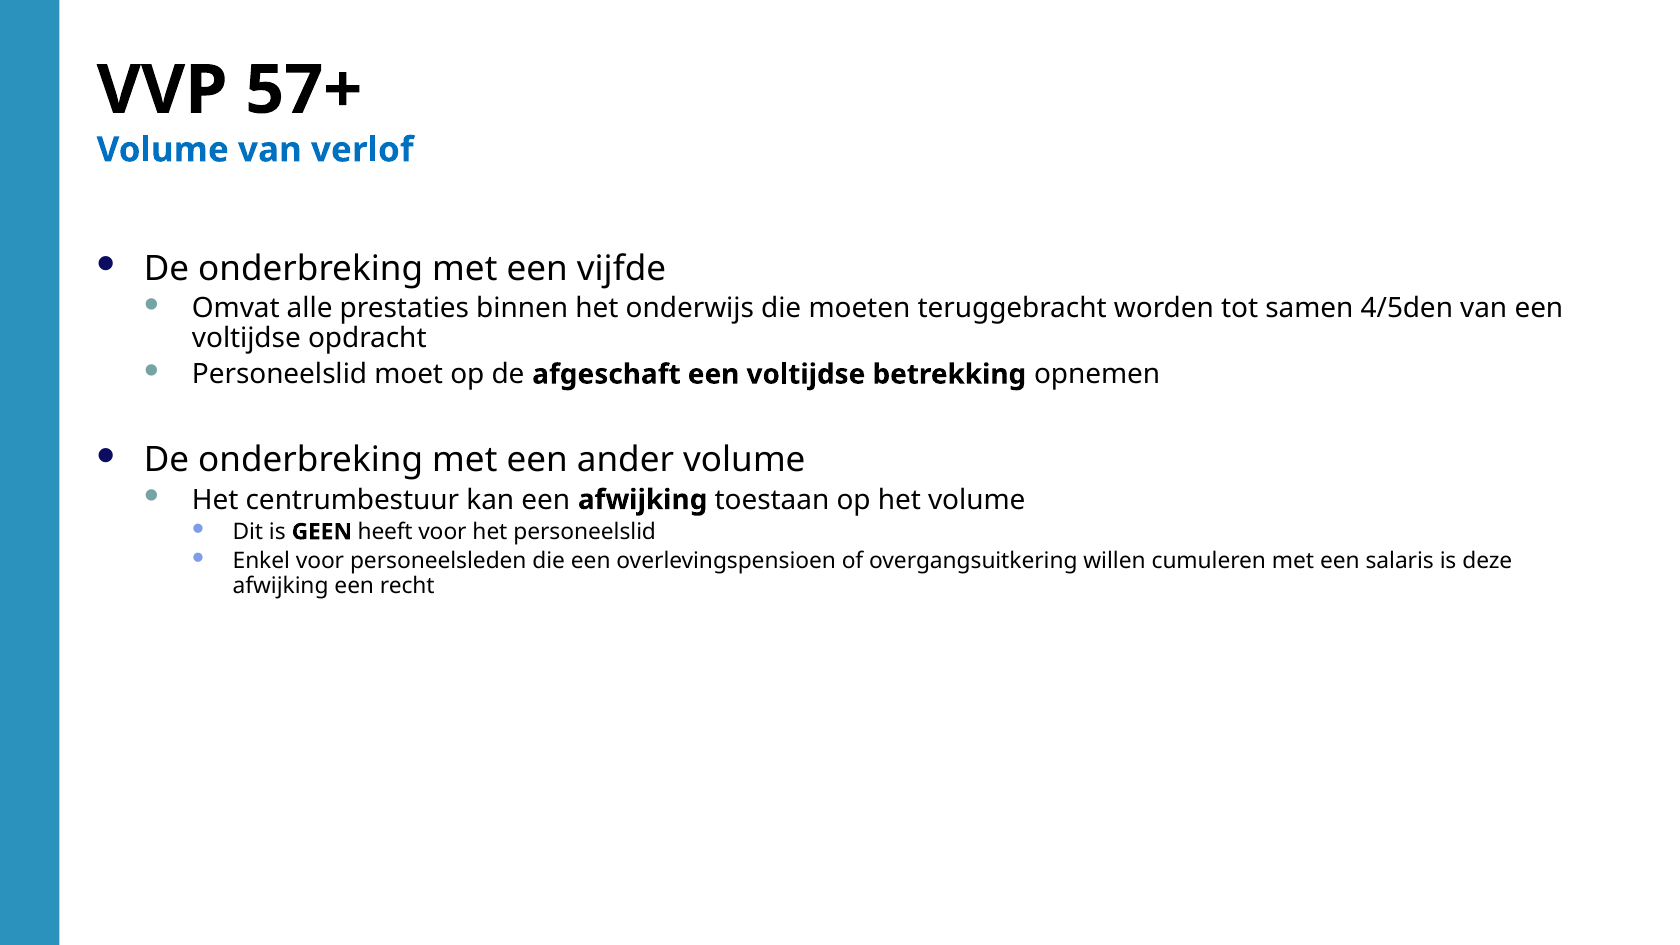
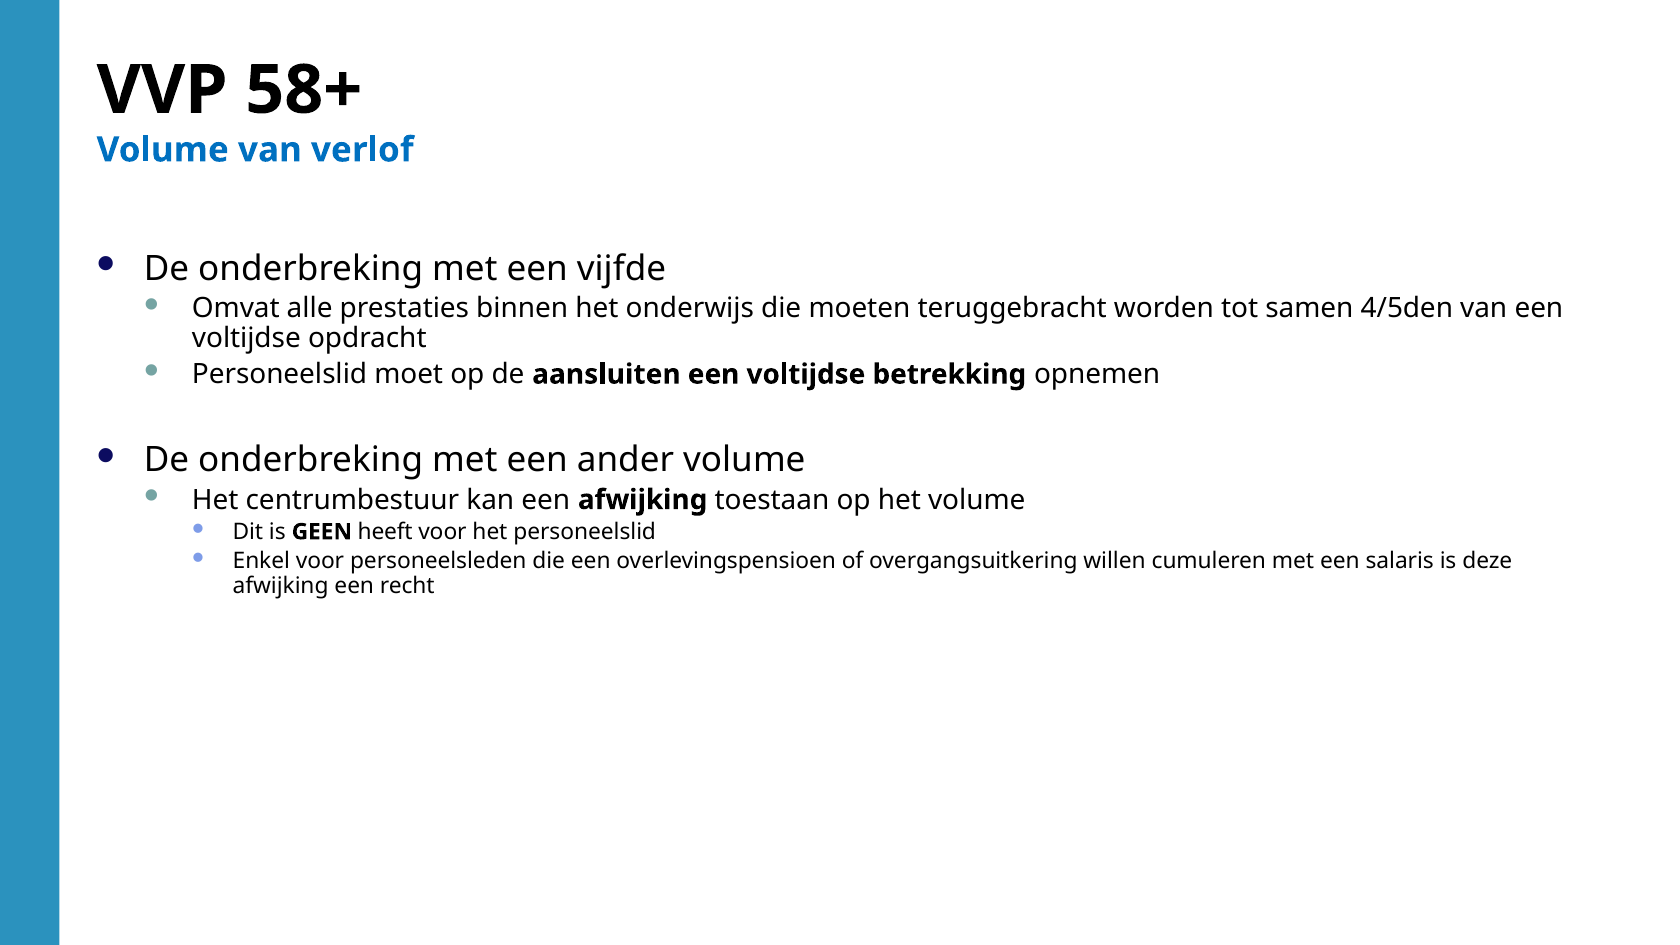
57+: 57+ -> 58+ (304, 90)
afgeschaft: afgeschaft -> aansluiten (606, 374)
